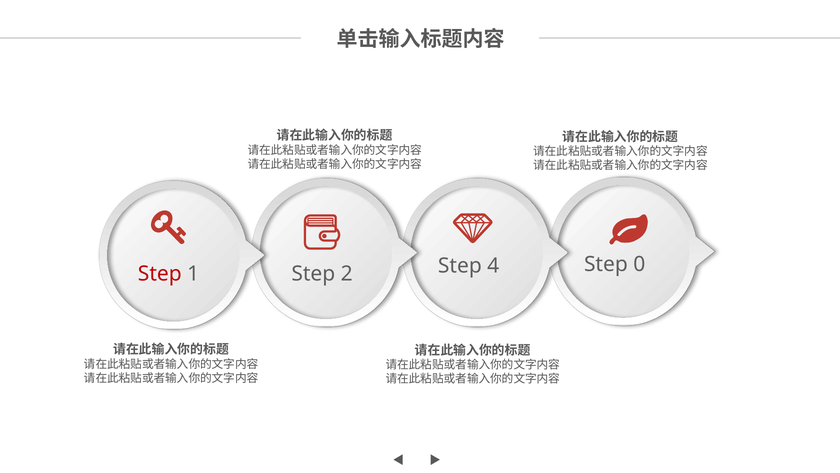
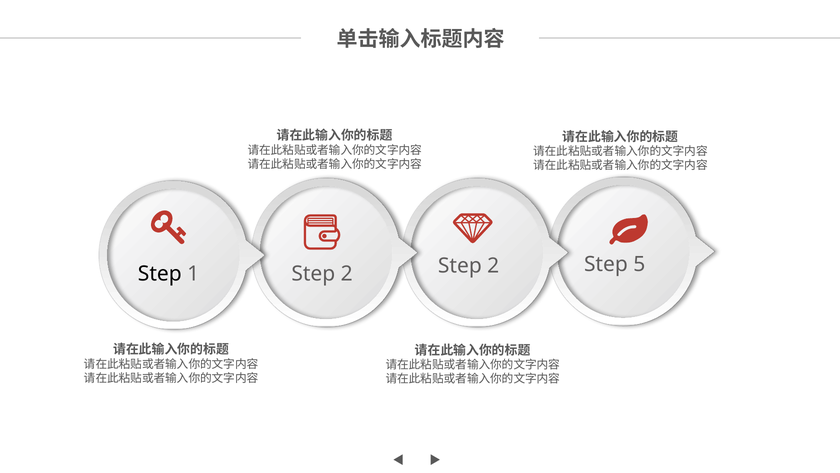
0: 0 -> 5 (639, 264)
4: 4 -> 2 (493, 265)
Step colour: red -> black (160, 274)
